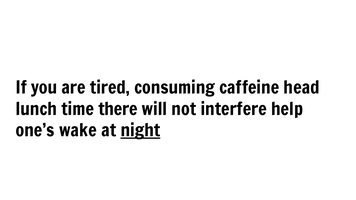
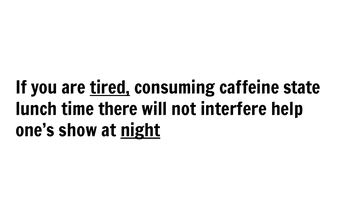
tired underline: none -> present (110, 88)
head: head -> state (302, 88)
wake: wake -> show (78, 131)
